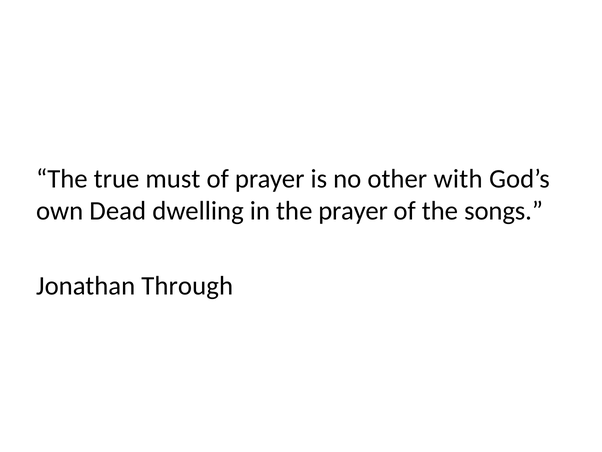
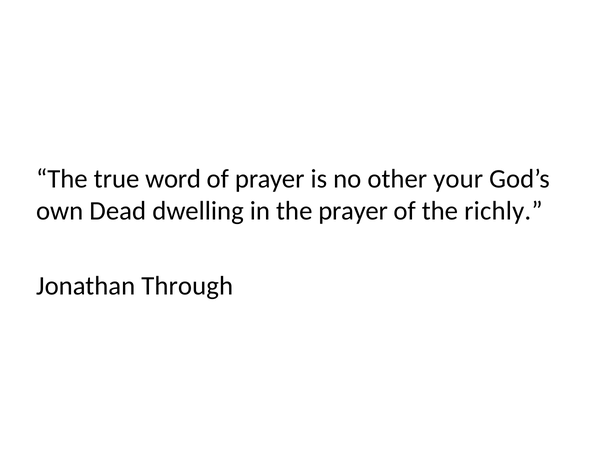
must: must -> word (173, 179)
with: with -> your (458, 179)
songs: songs -> richly (503, 211)
